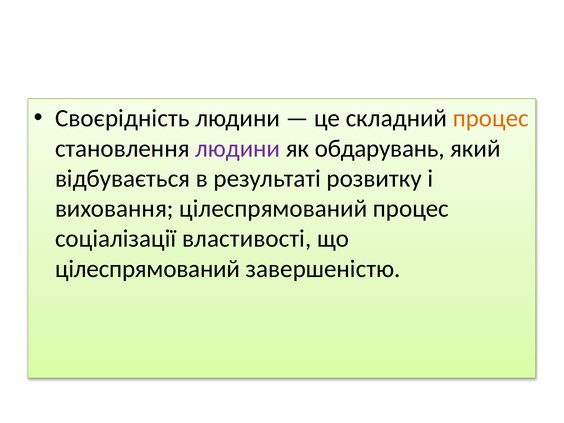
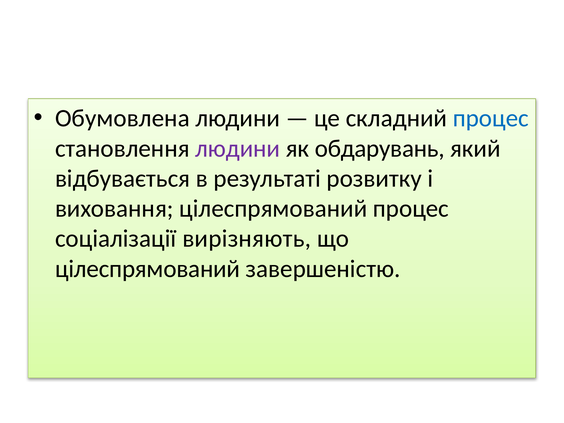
Своєрідність: Своєрідність -> Обумовлена (122, 118)
процес colour: orange -> blue (491, 118)
властивості: властивості -> вирізняють (247, 239)
